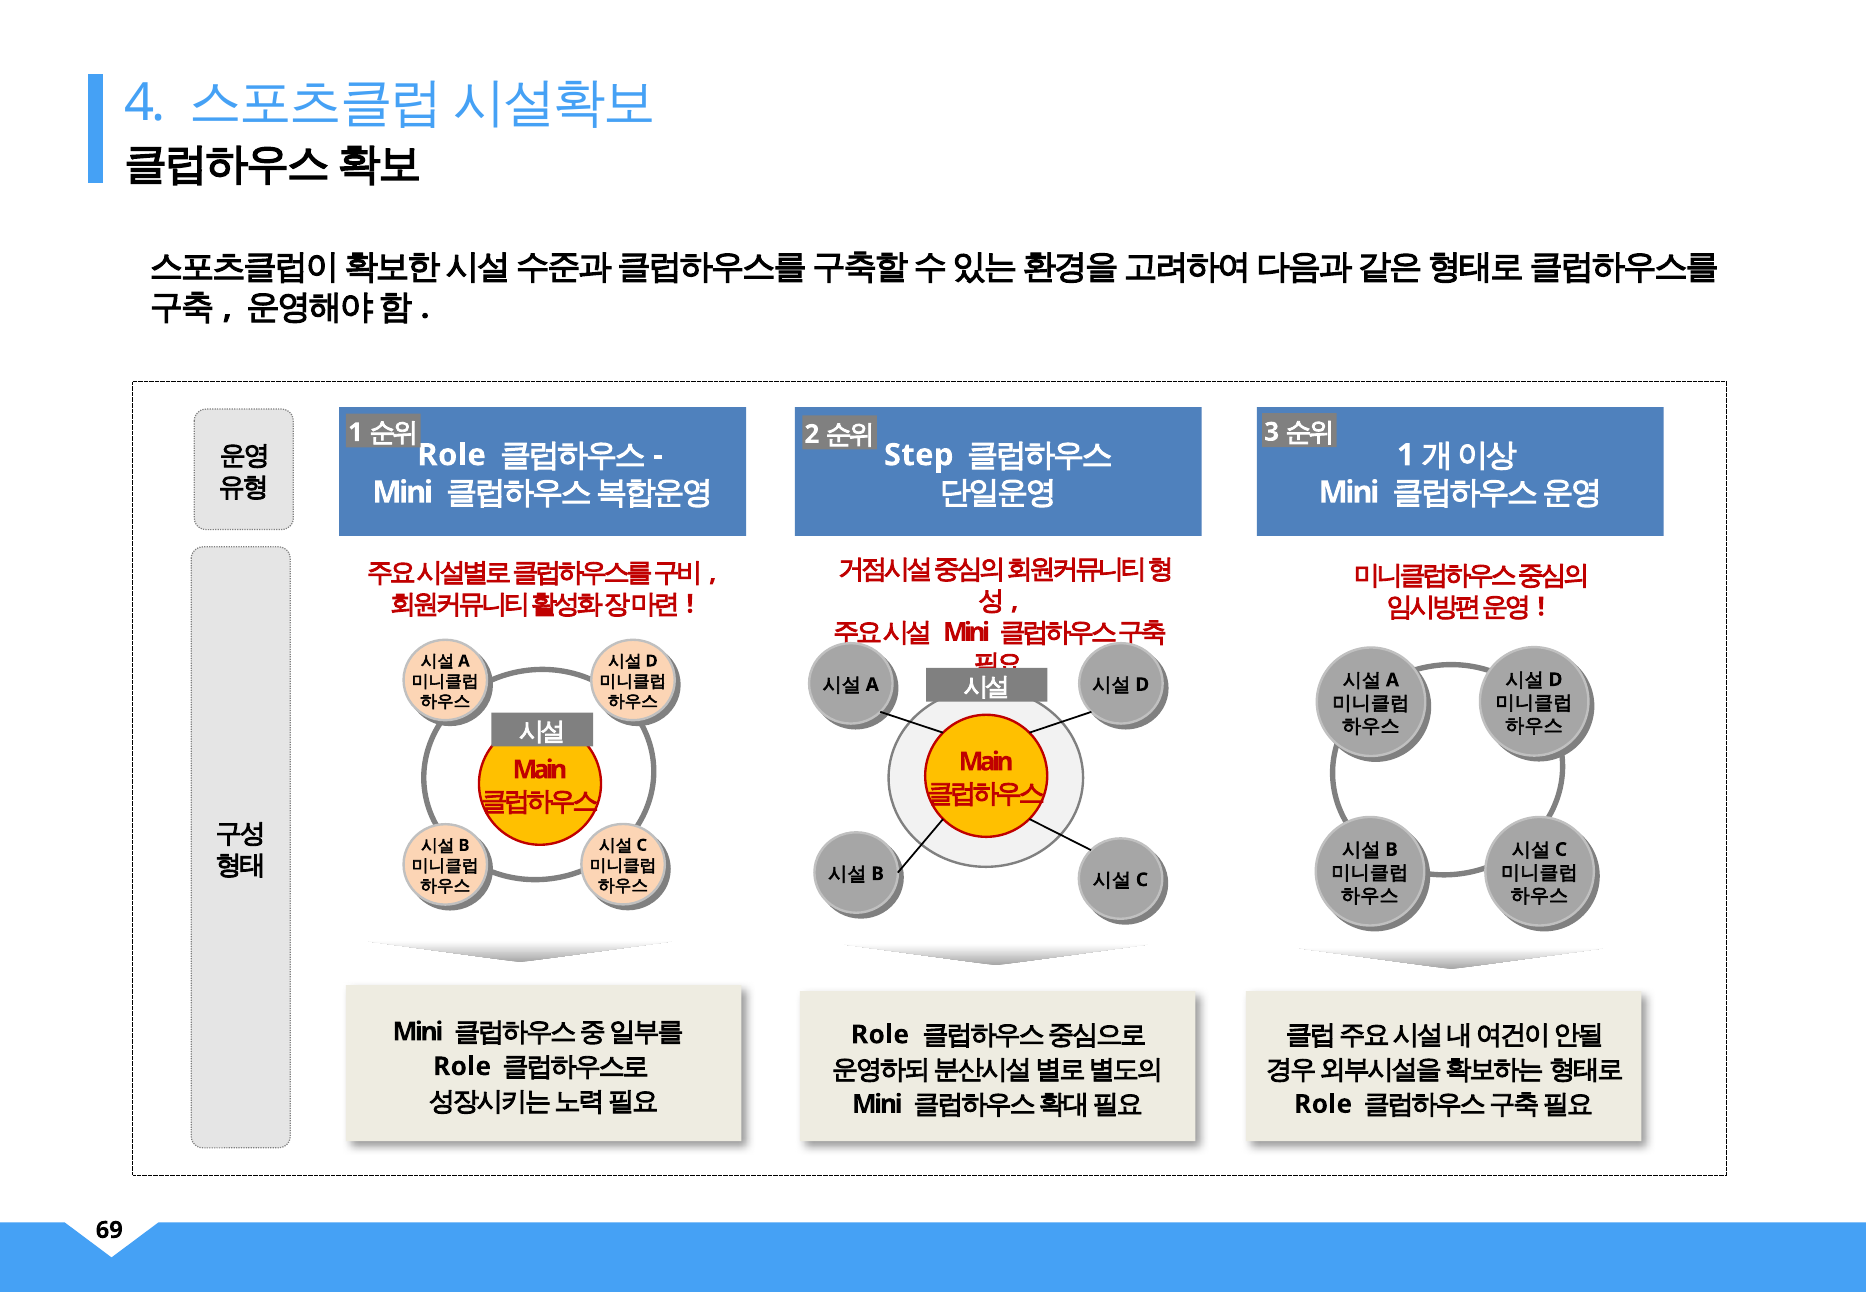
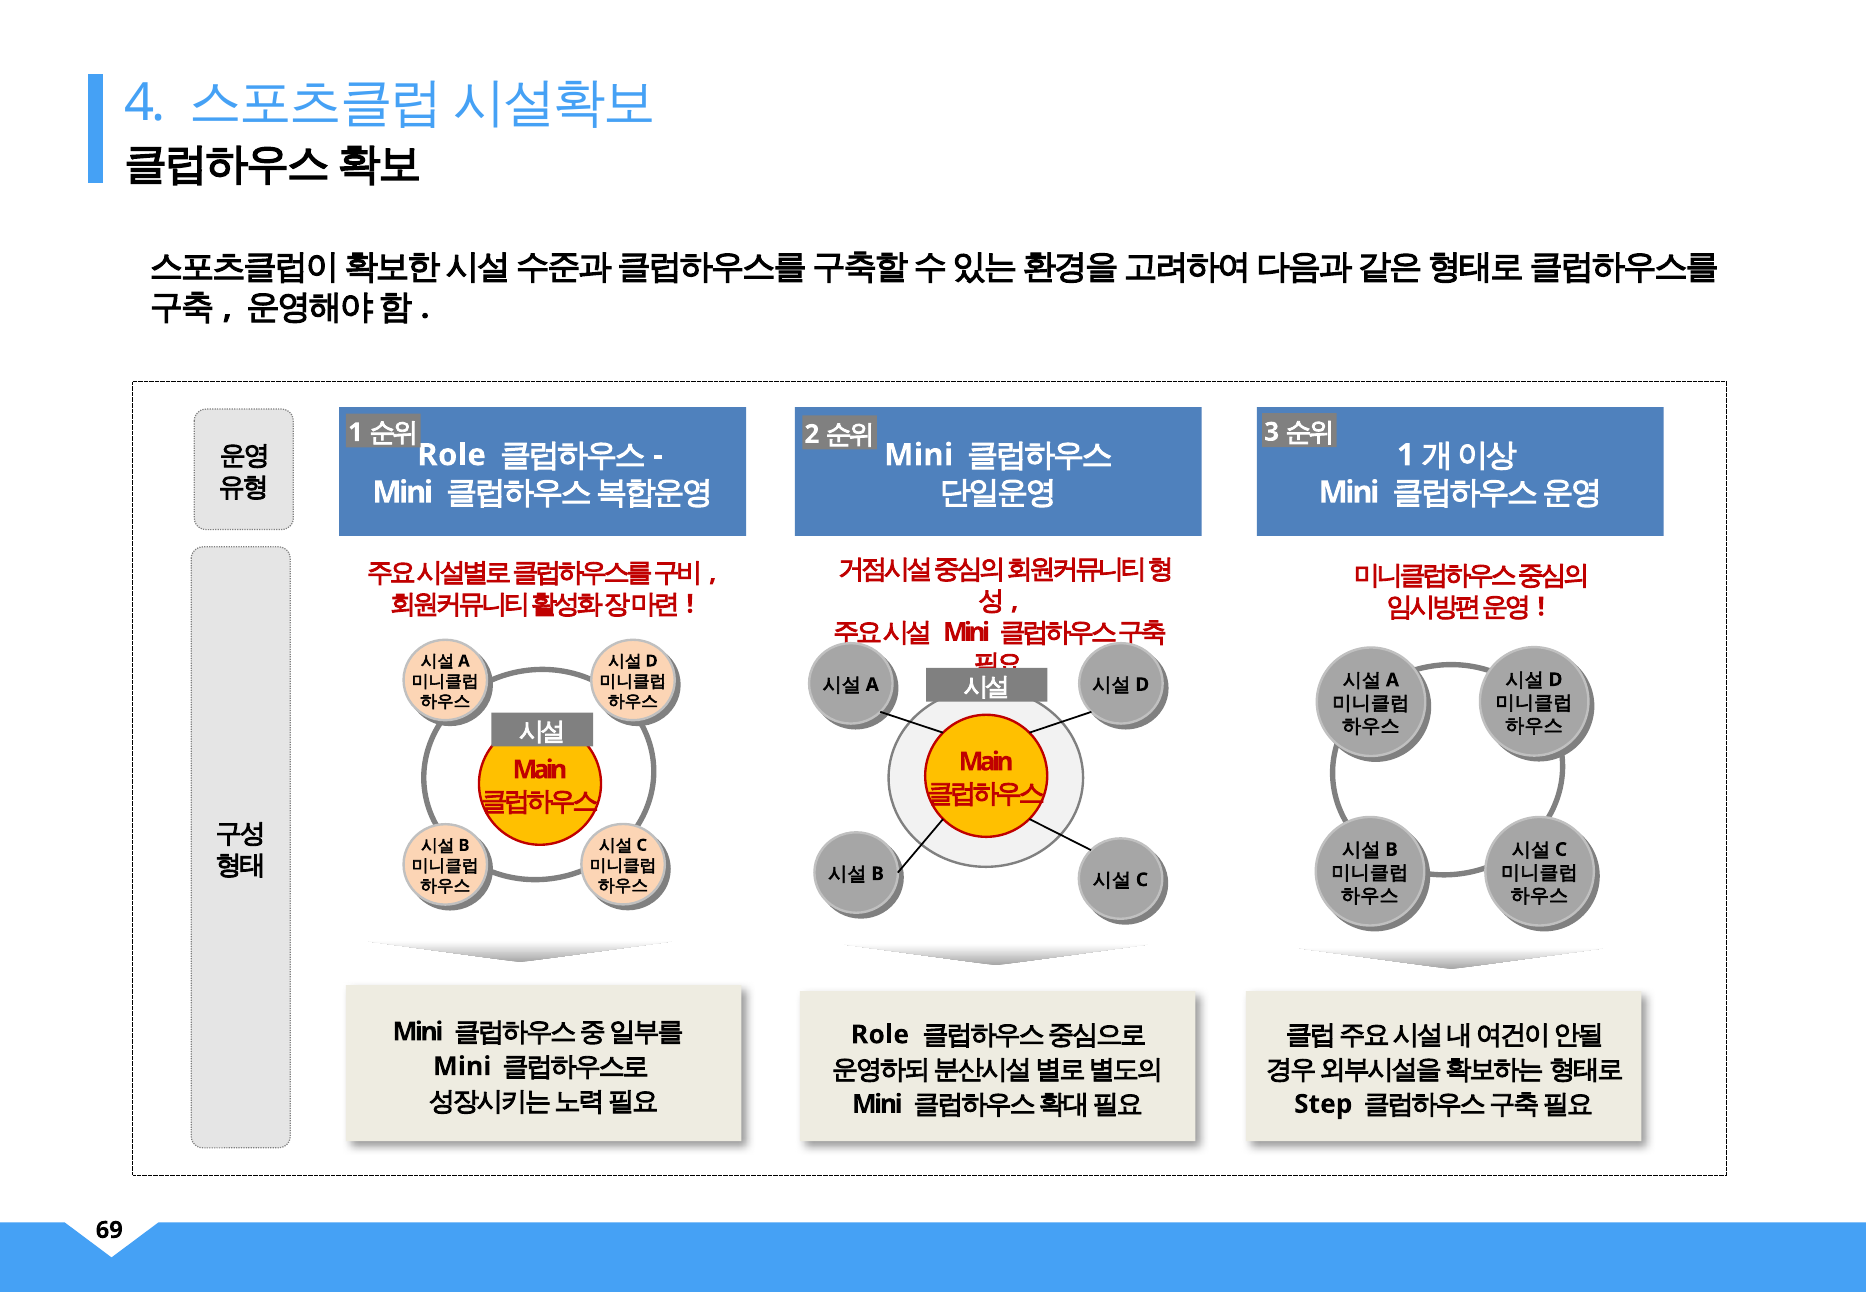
Step: Step -> Mini (919, 455)
Role: Role -> Mini (462, 1066)
Role: Role -> Step (1323, 1104)
